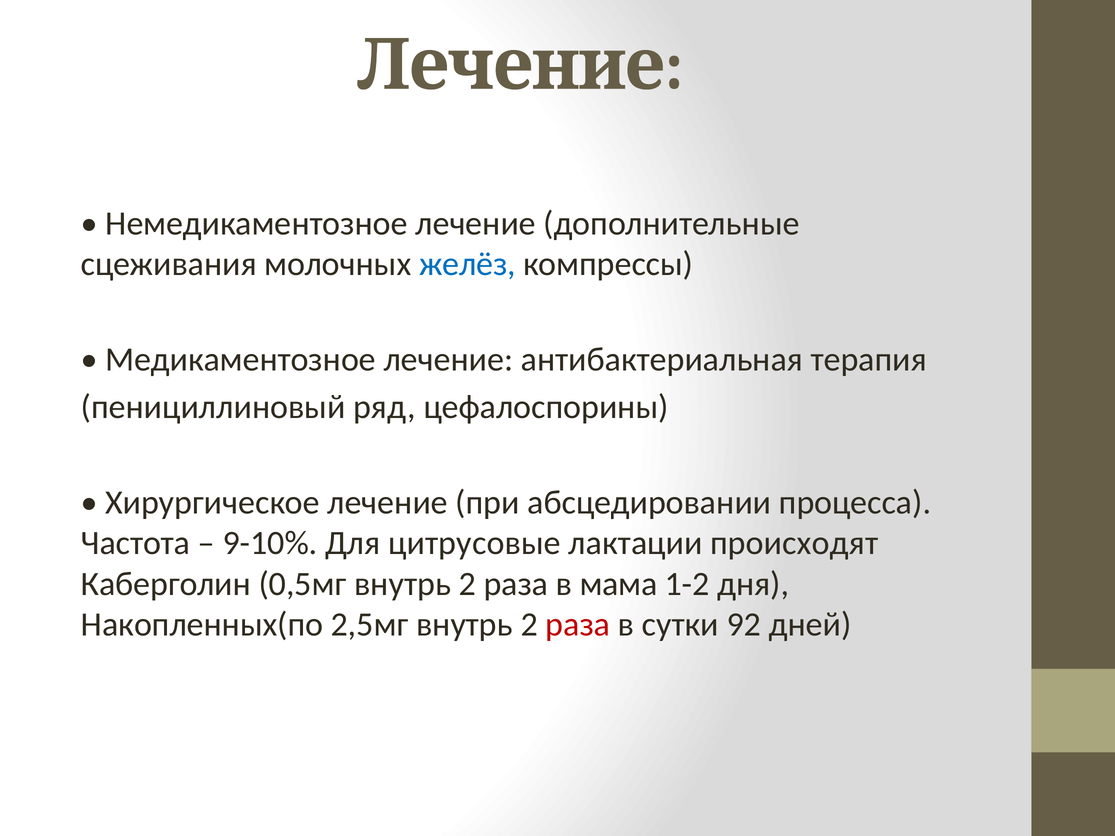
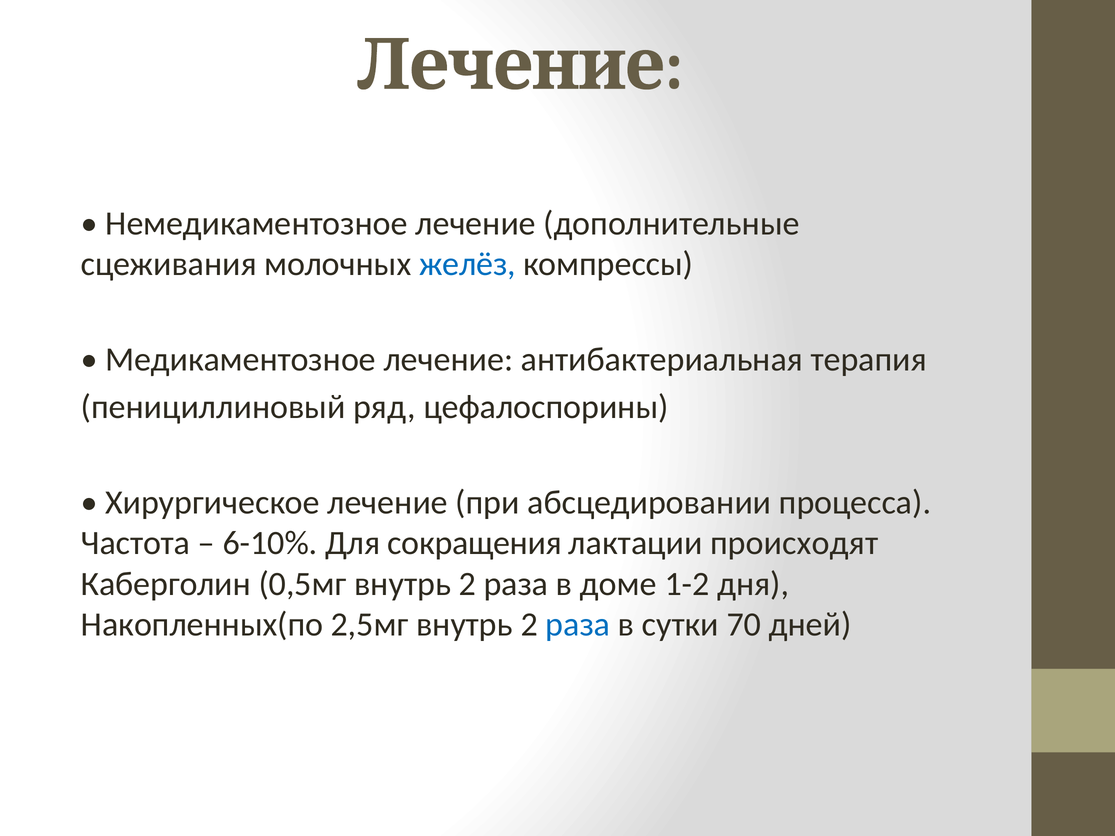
9-10%: 9-10% -> 6-10% (270, 543)
цитрусовые: цитрусовые -> сокращения (475, 543)
мама: мама -> доме (618, 584)
раза colour: red -> blue (578, 625)
92: 92 -> 70 (744, 625)
